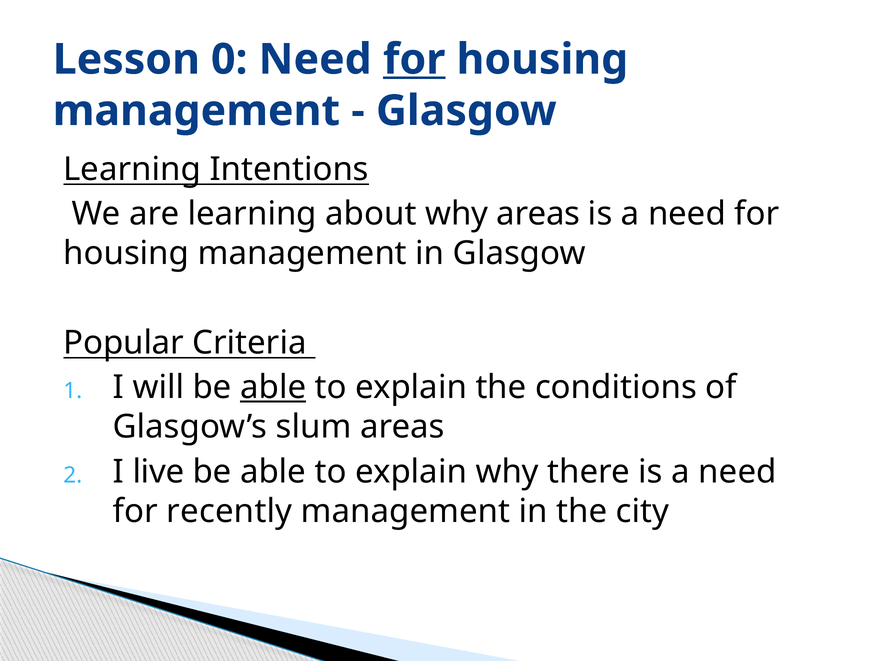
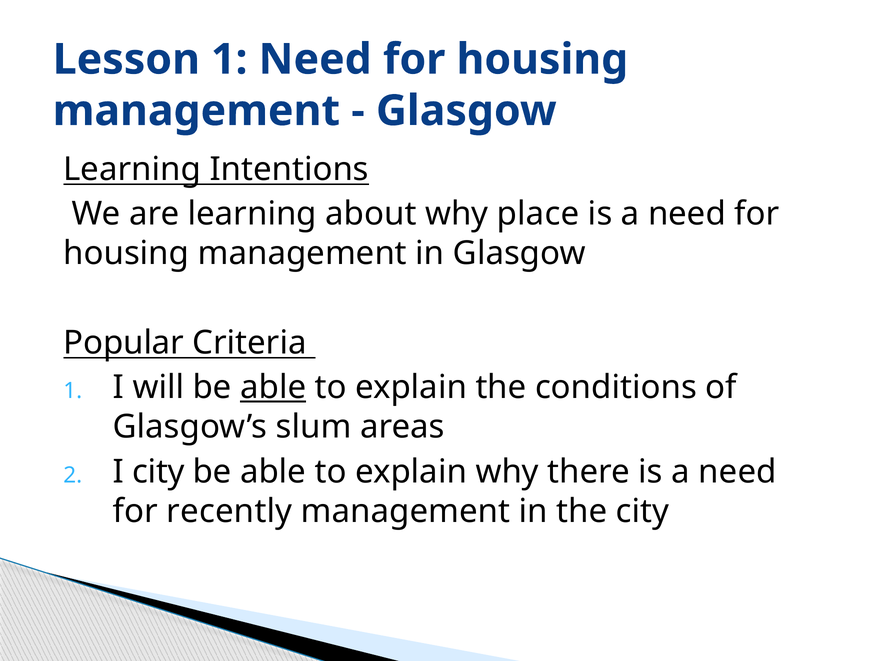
Lesson 0: 0 -> 1 (229, 59)
for underline: present -> none (414, 59)
why areas: areas -> place (538, 214)
I live: live -> city (158, 471)
